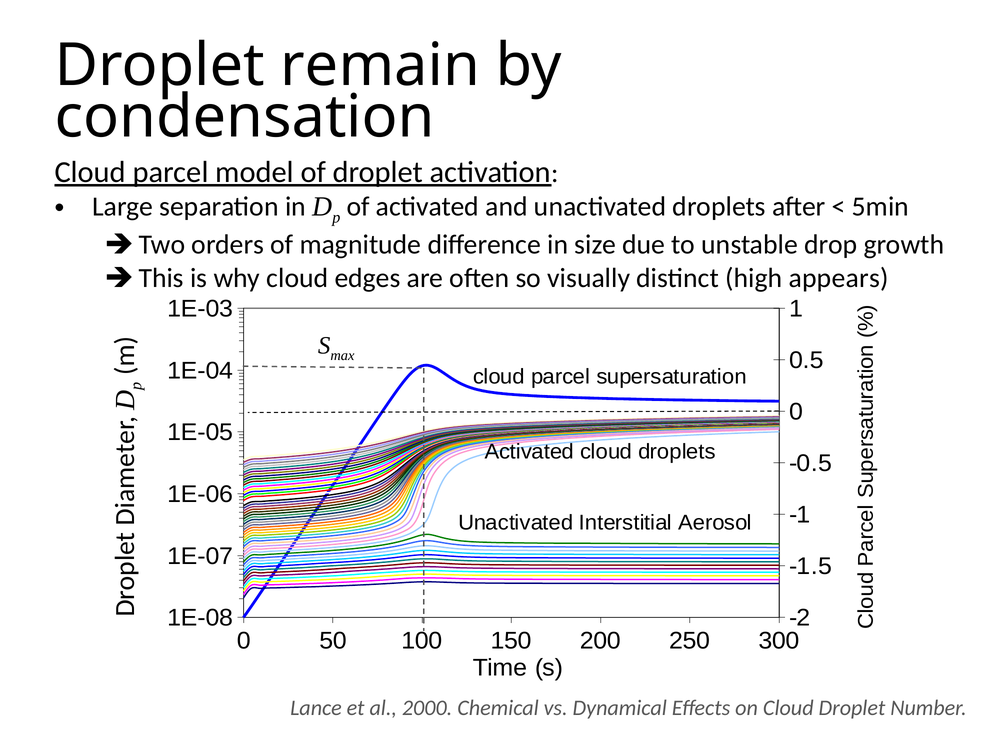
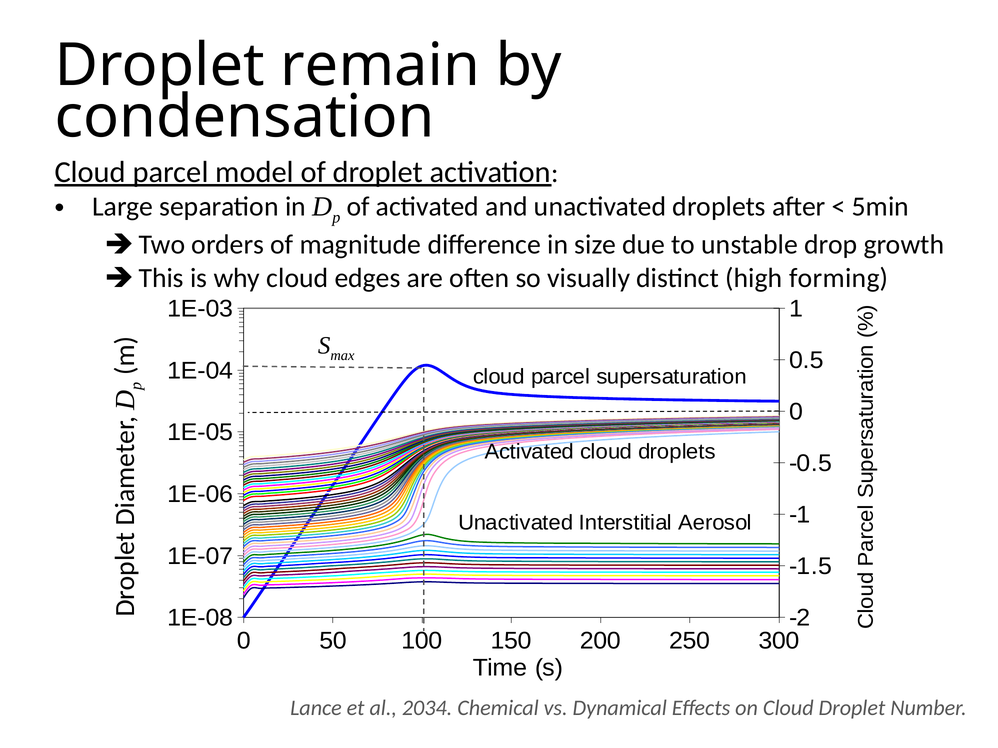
appears: appears -> forming (839, 278)
2000: 2000 -> 2034 (427, 708)
